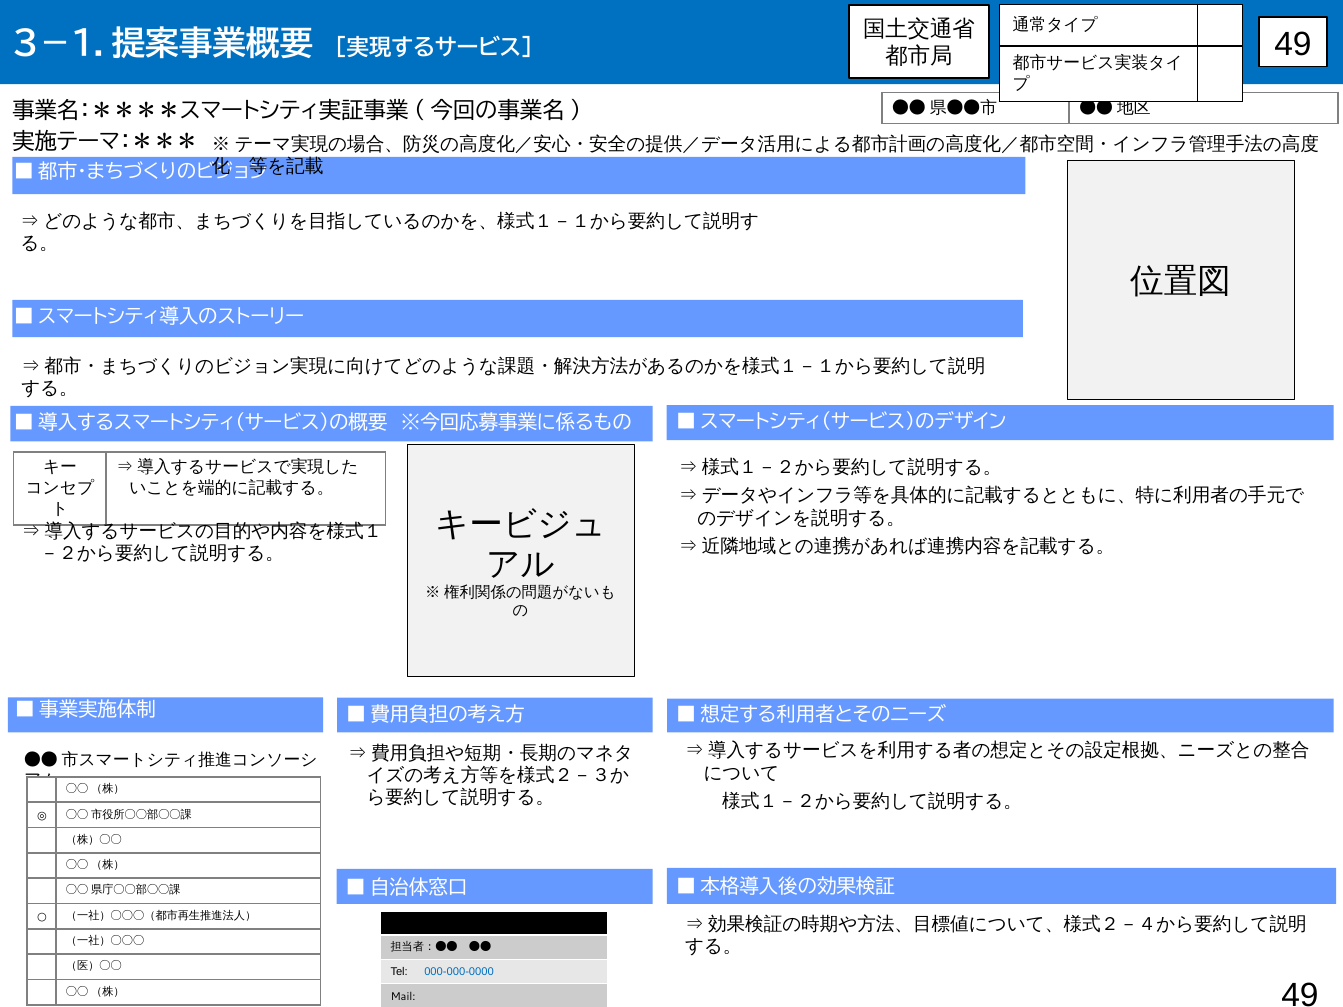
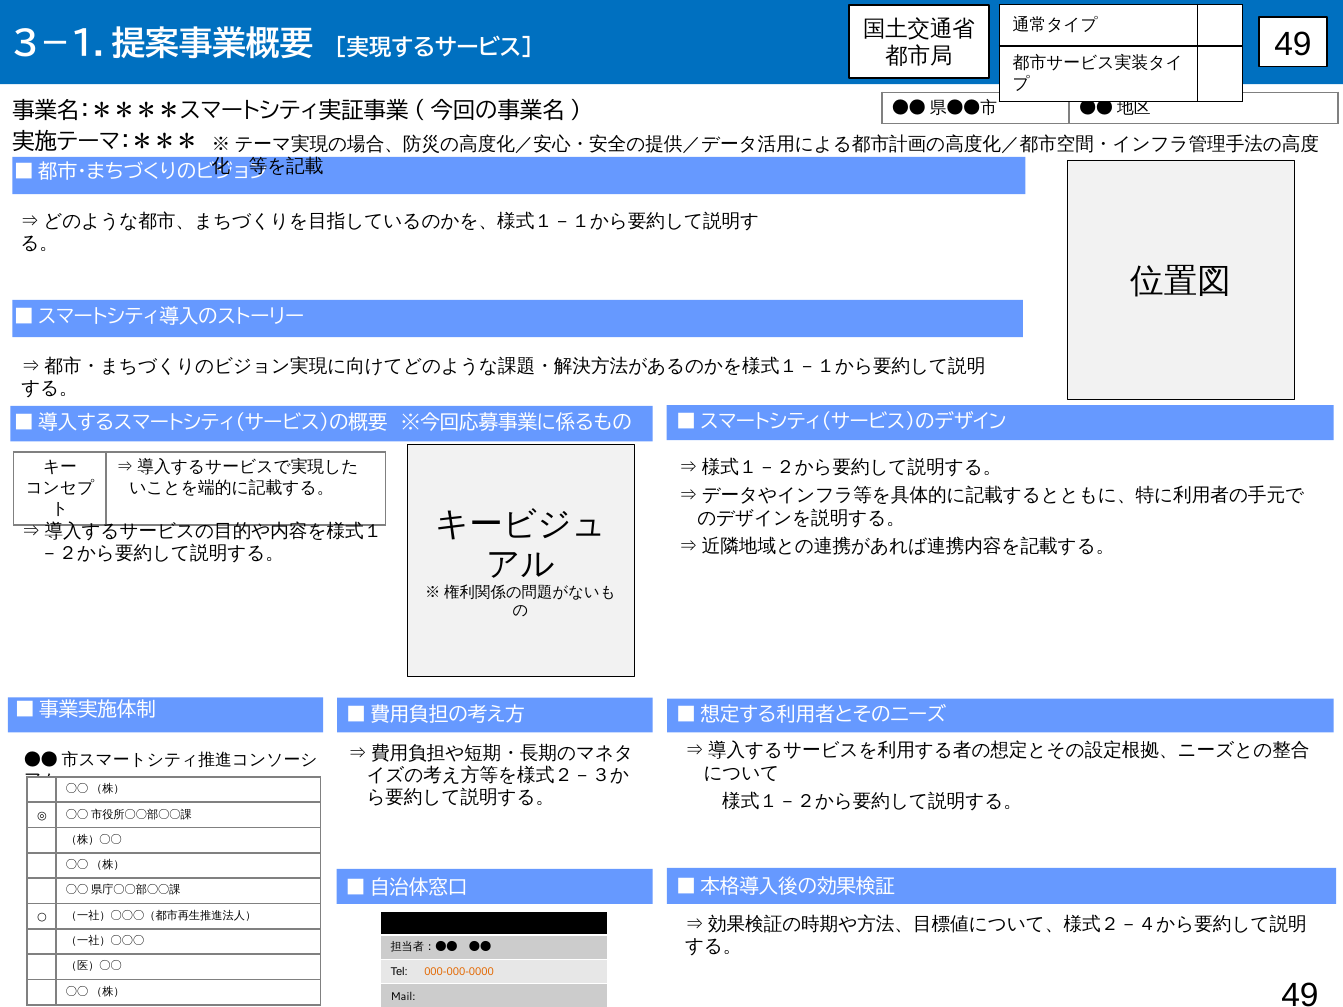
000-000-0000 colour: blue -> orange (459, 972)
